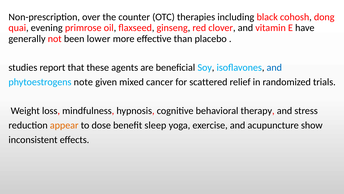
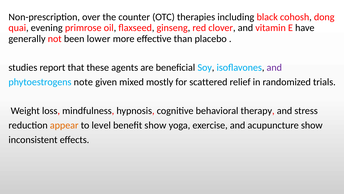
and colour: blue -> purple (274, 67)
cancer: cancer -> mostly (160, 82)
dose: dose -> level (101, 125)
benefit sleep: sleep -> show (155, 125)
